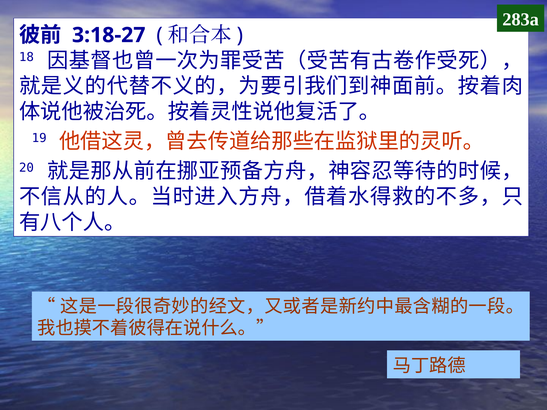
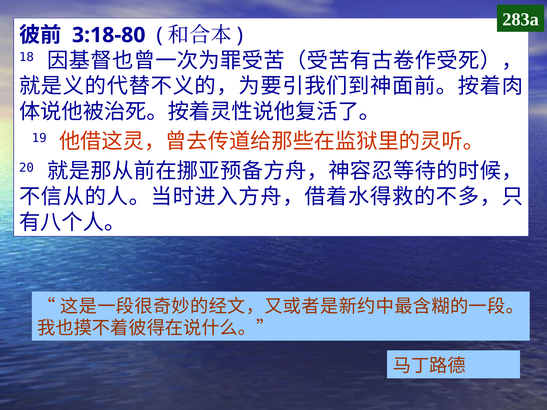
3:18-27: 3:18-27 -> 3:18-80 (109, 35)
